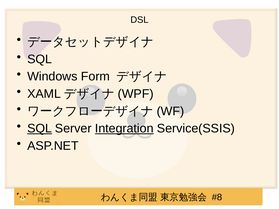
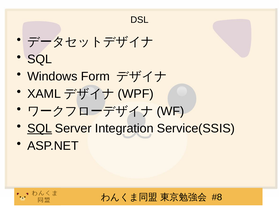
Integration underline: present -> none (124, 129)
